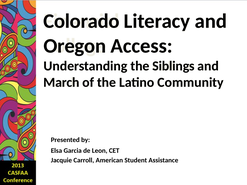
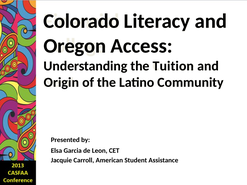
Siblings: Siblings -> Tuition (173, 66)
March: March -> Origin (61, 82)
